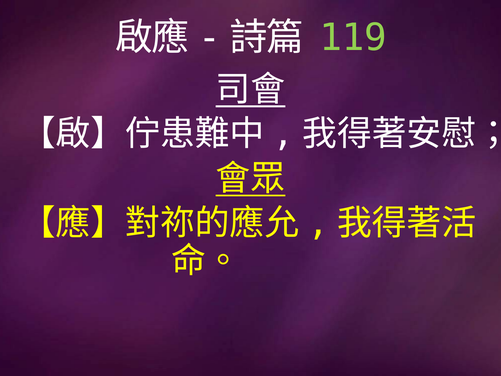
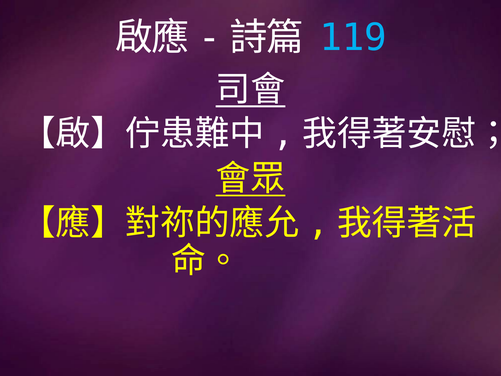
119 colour: light green -> light blue (353, 38)
